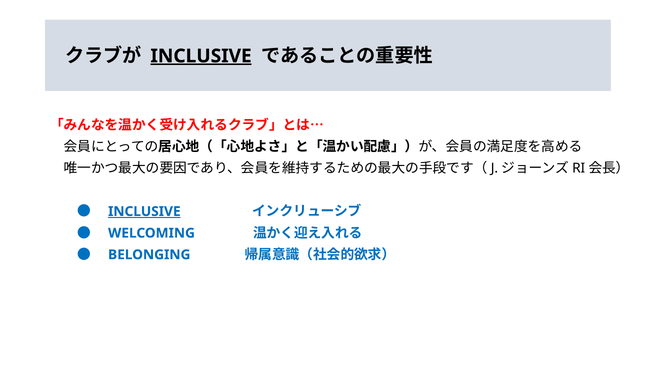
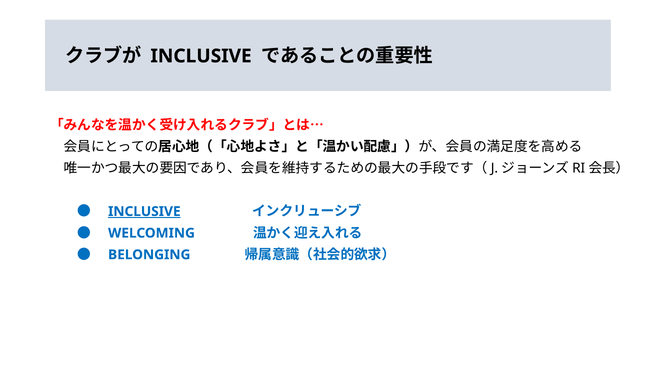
INCLUSIVE underline: present -> none (201, 56)
